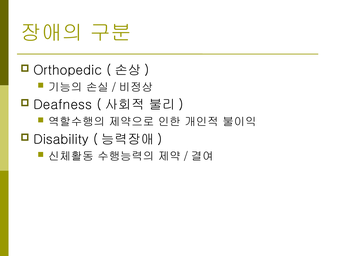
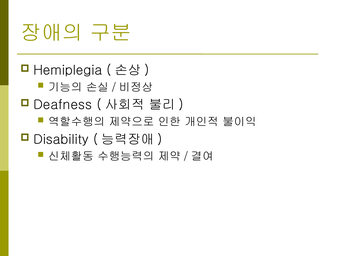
Orthopedic: Orthopedic -> Hemiplegia (68, 70)
